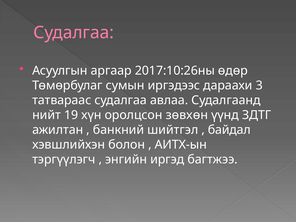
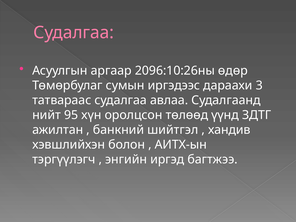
2017:10:26ны: 2017:10:26ны -> 2096:10:26ны (175, 71)
19: 19 -> 95 (71, 115)
зөвхөн: зөвхөн -> төлөөд (187, 115)
байдал: байдал -> хандив (229, 130)
